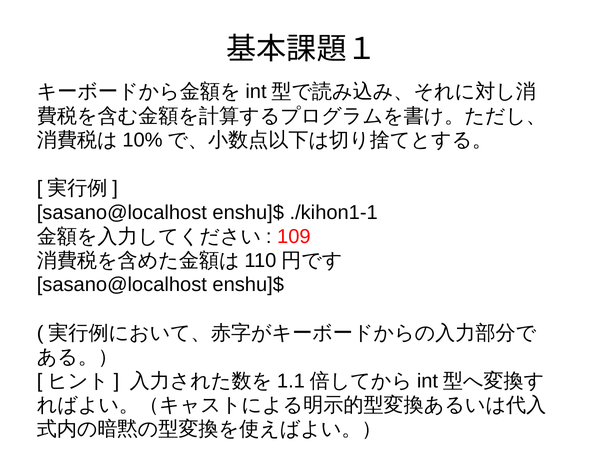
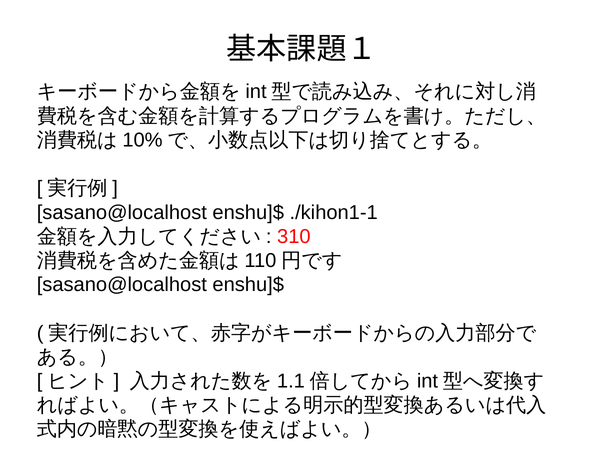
109: 109 -> 310 (294, 237)
